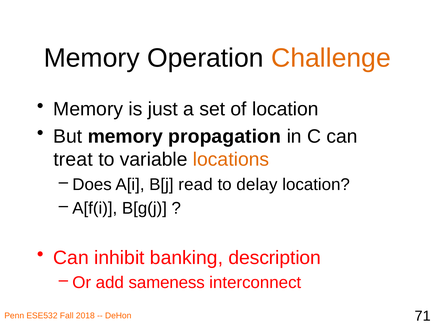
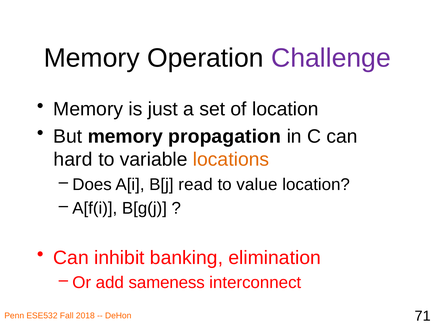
Challenge colour: orange -> purple (331, 58)
treat: treat -> hard (73, 160)
delay: delay -> value (257, 185)
description: description -> elimination (275, 258)
